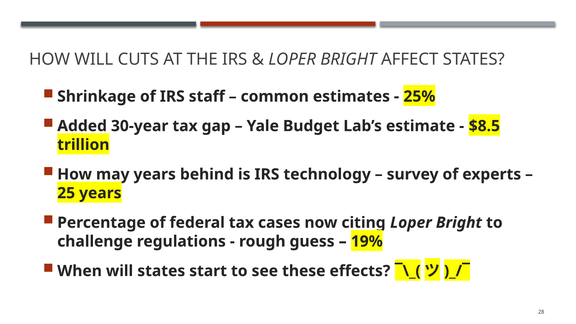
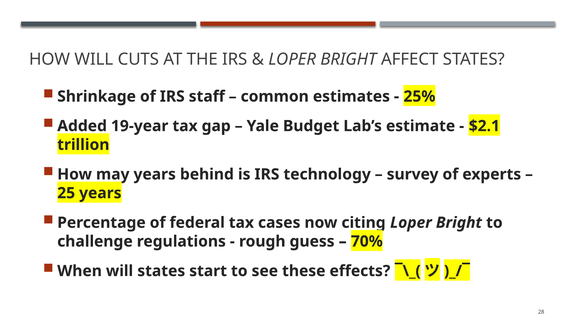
30-year: 30-year -> 19-year (140, 126)
$8.5: $8.5 -> $2.1 (484, 126)
19%: 19% -> 70% (367, 241)
